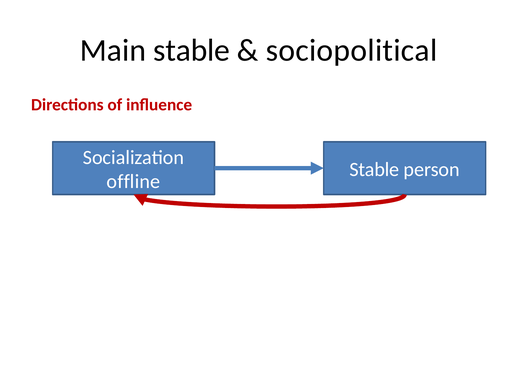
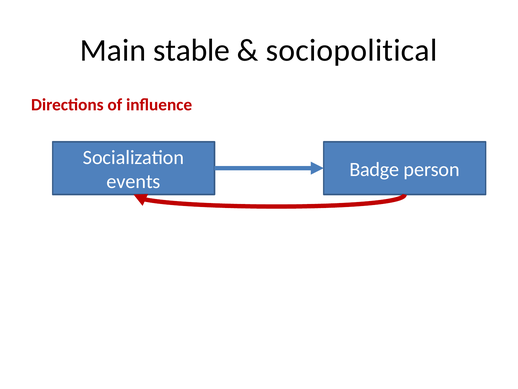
Stable: Stable -> Badge (374, 169)
offline: offline -> events (134, 181)
